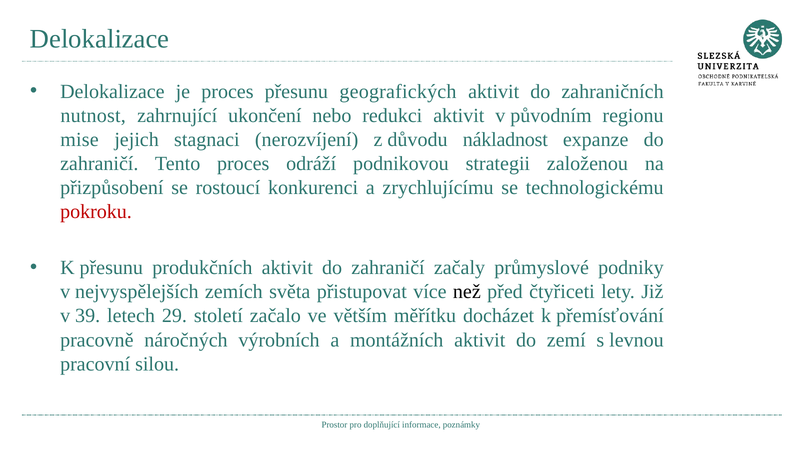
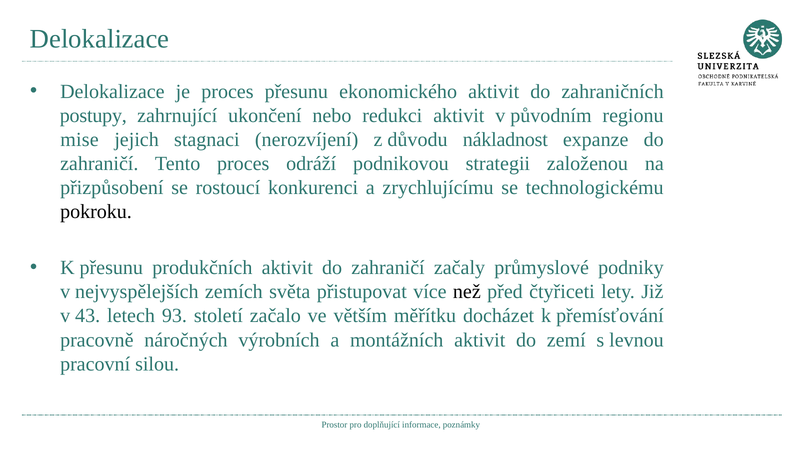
geografických: geografických -> ekonomického (398, 91)
nutnost: nutnost -> postupy (93, 115)
pokroku colour: red -> black (96, 212)
39: 39 -> 43 (88, 316)
29: 29 -> 93 (174, 316)
